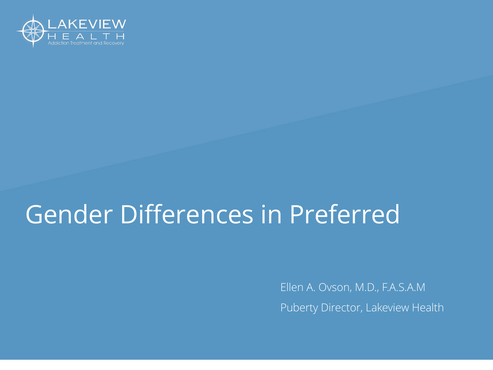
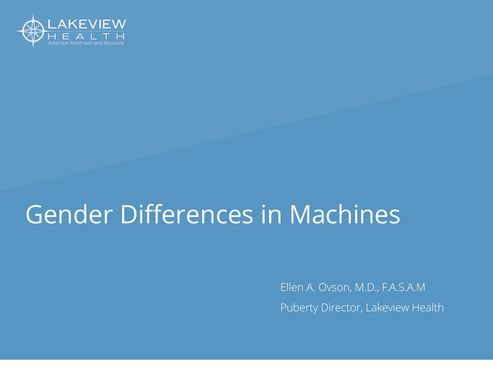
Preferred: Preferred -> Machines (345, 215)
